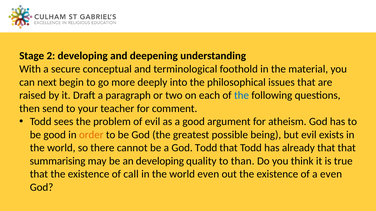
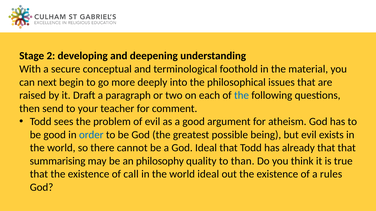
order colour: orange -> blue (91, 135)
God Todd: Todd -> Ideal (206, 148)
an developing: developing -> philosophy (160, 161)
world even: even -> ideal (208, 175)
a even: even -> rules (331, 175)
